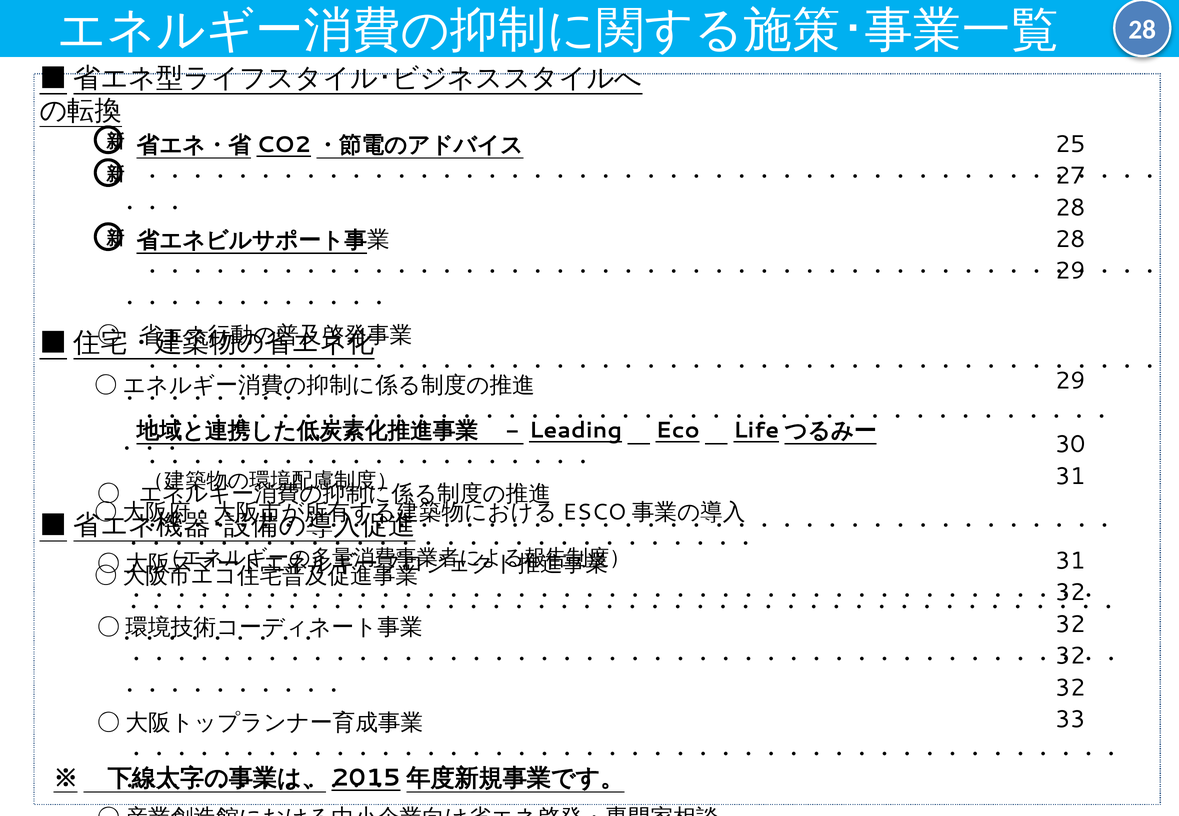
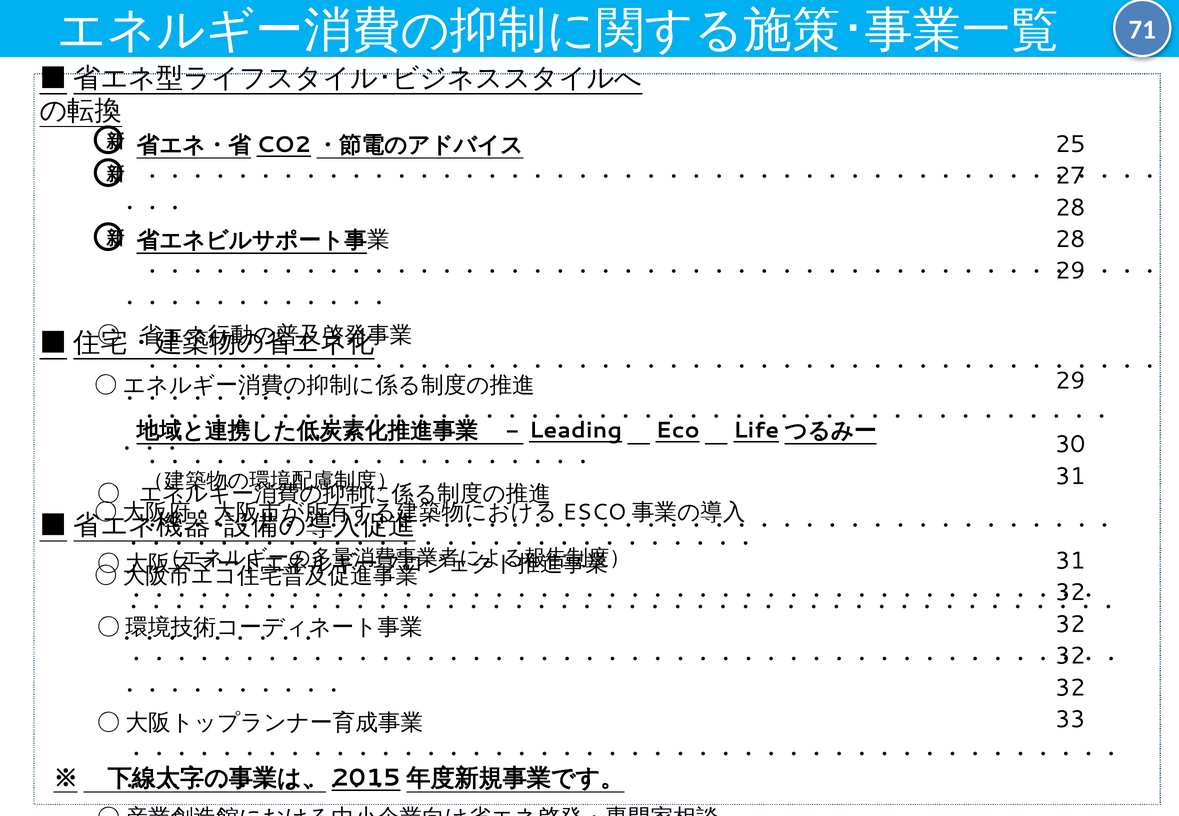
28: 28 -> 71 (1142, 30)
